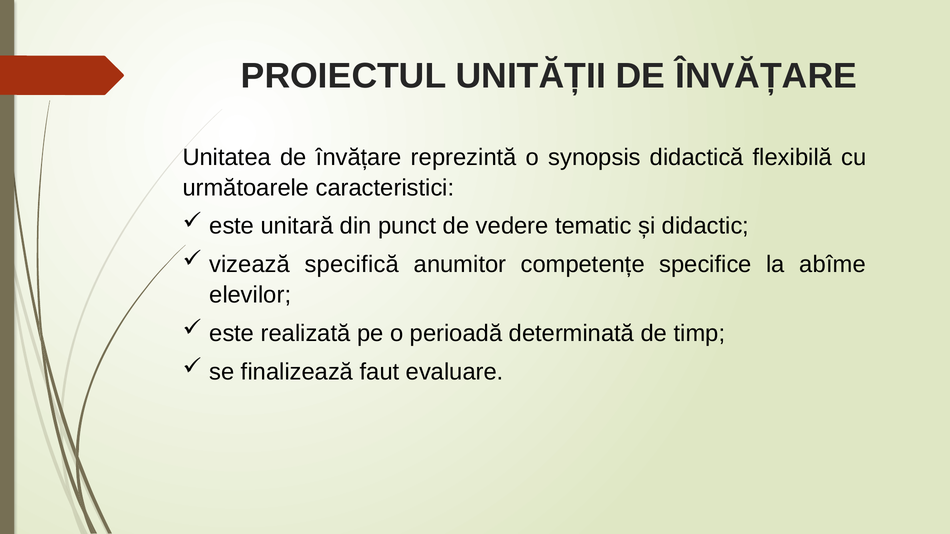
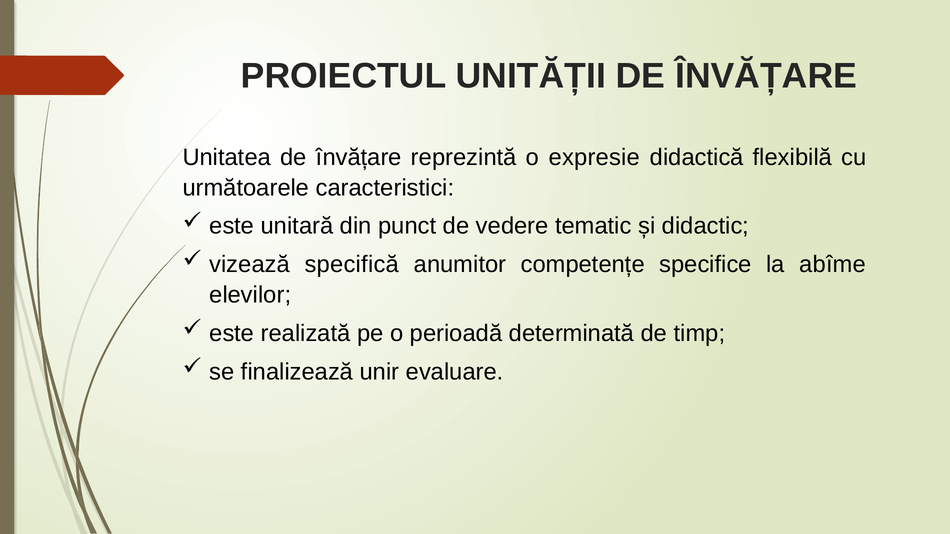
synopsis: synopsis -> expresie (594, 157)
faut: faut -> unir (380, 372)
